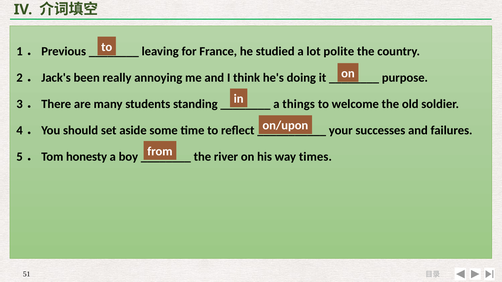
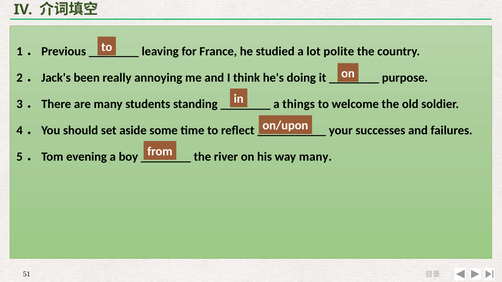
honesty: honesty -> evening (87, 157)
way times: times -> many (315, 157)
